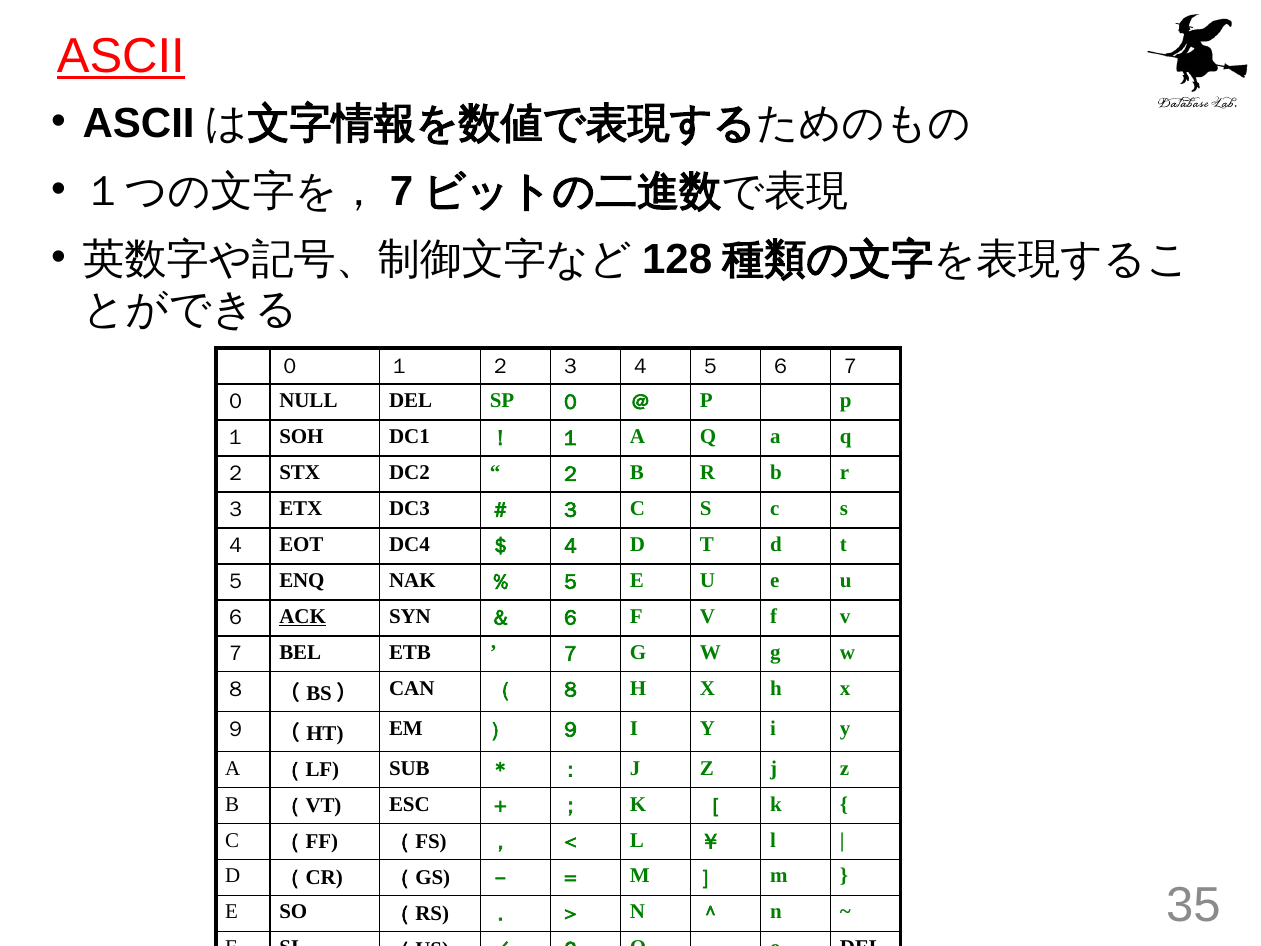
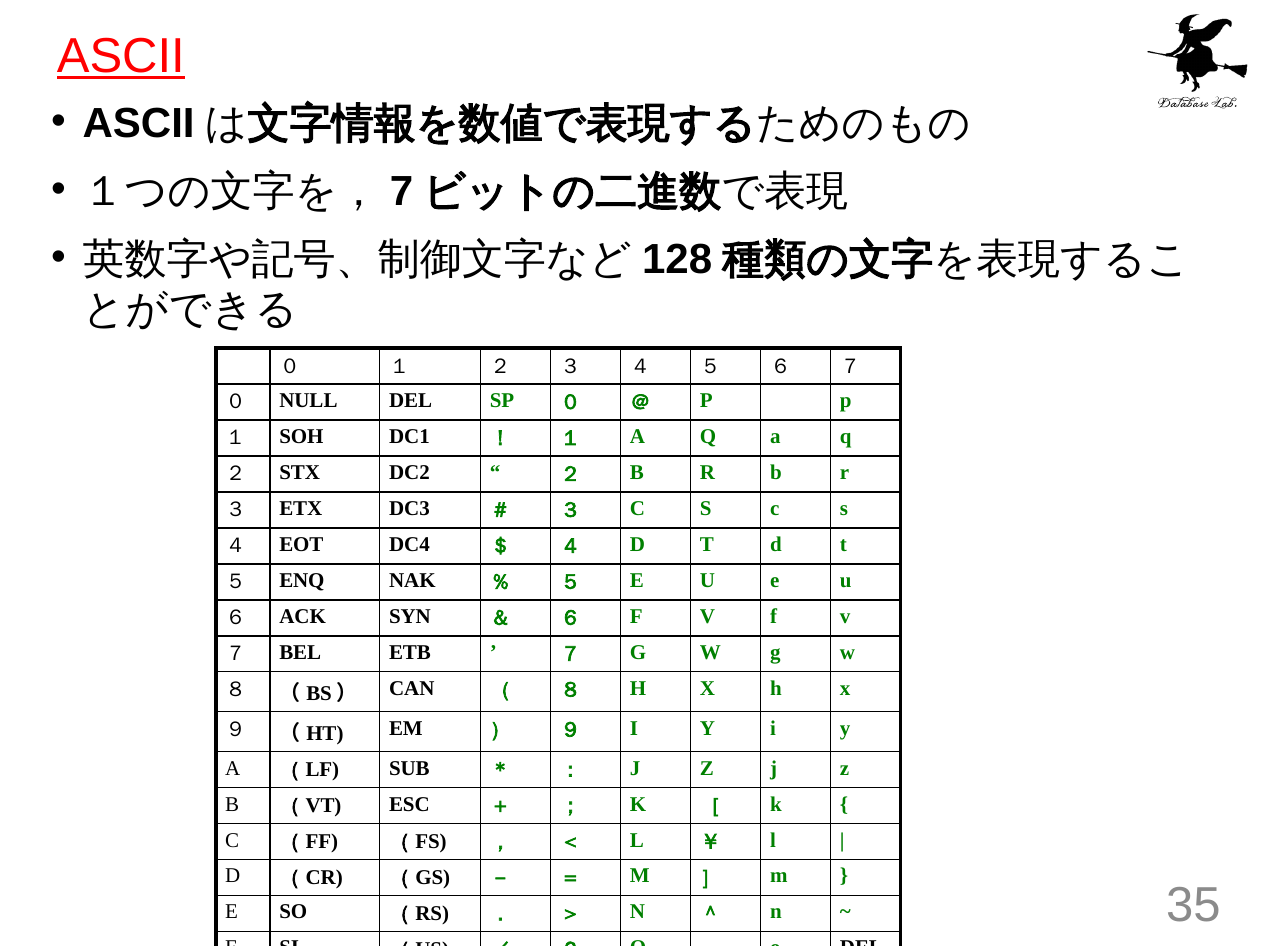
ACK underline: present -> none (303, 616)
